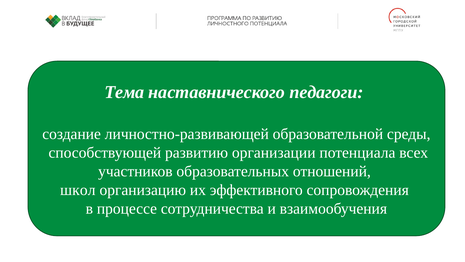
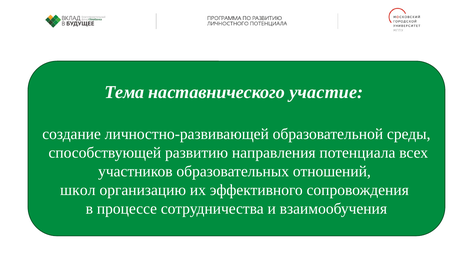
педагоги: педагоги -> участие (326, 92)
организации: организации -> направления (274, 152)
